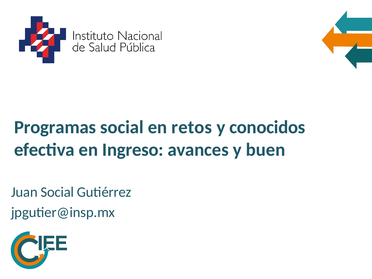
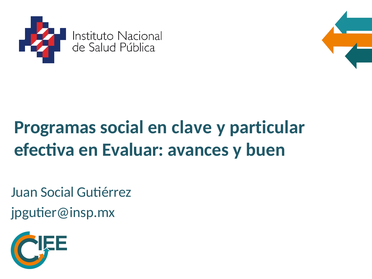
retos: retos -> clave (192, 127)
conocidos: conocidos -> particular (267, 127)
Ingreso: Ingreso -> Evaluar (133, 150)
